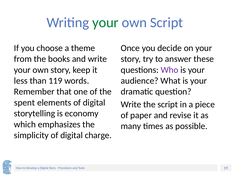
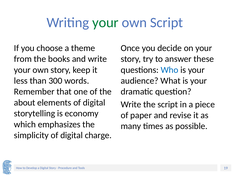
Who colour: purple -> blue (170, 70)
119: 119 -> 300 (55, 81)
spent: spent -> about (25, 102)
